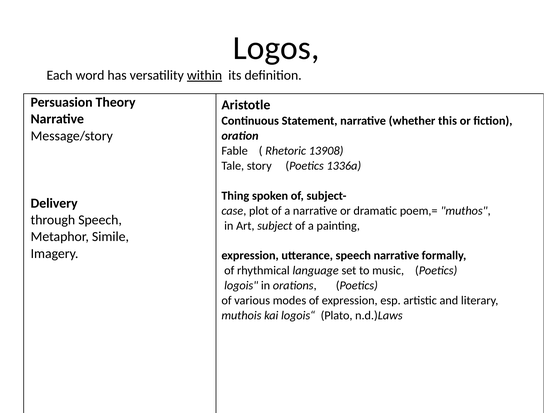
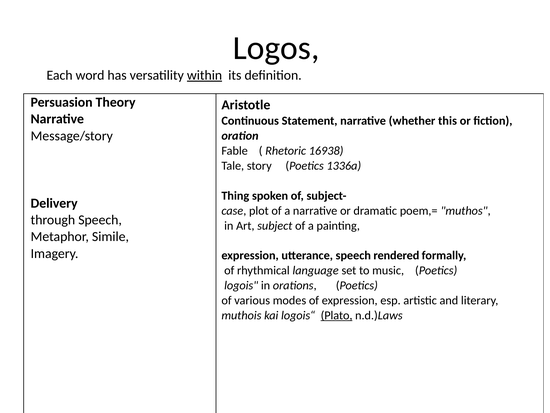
13908: 13908 -> 16938 (326, 151)
speech narrative: narrative -> rendered (396, 255)
Plato underline: none -> present (337, 315)
